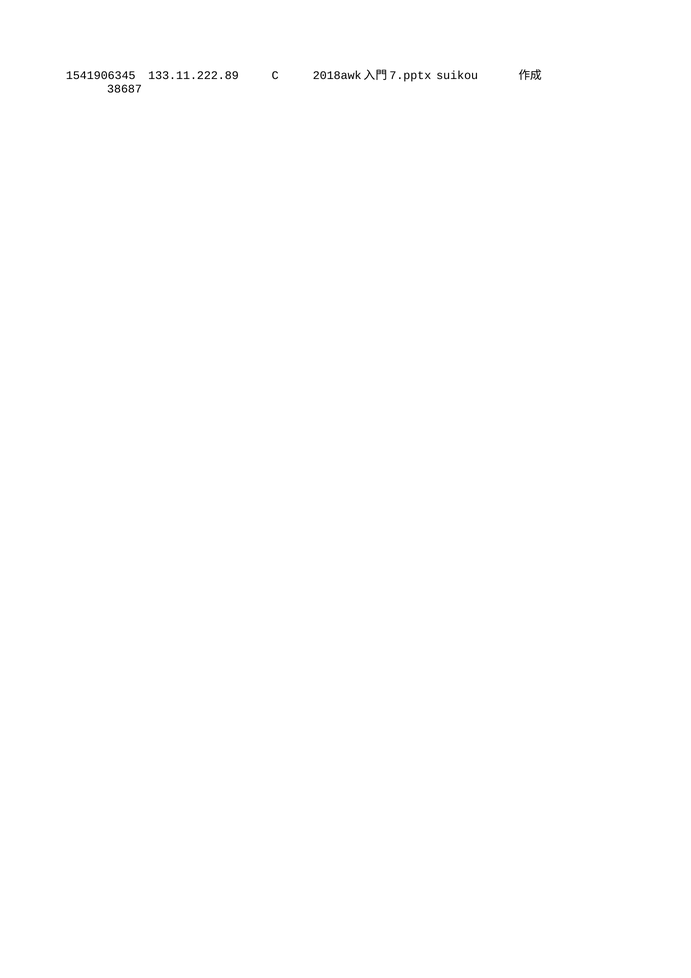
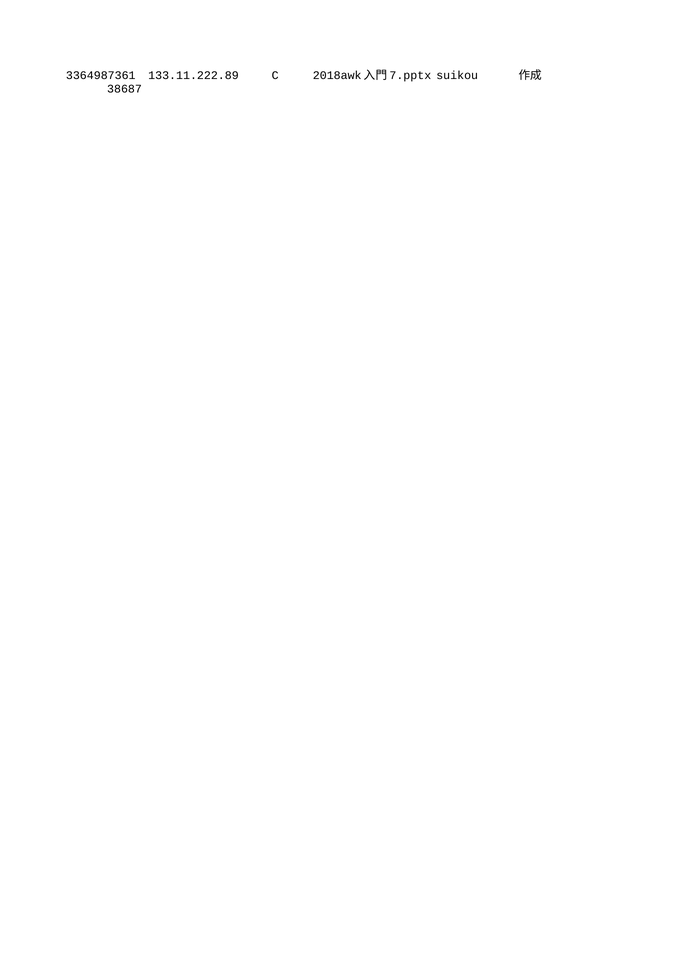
1541906345: 1541906345 -> 3364987361 (101, 75)
